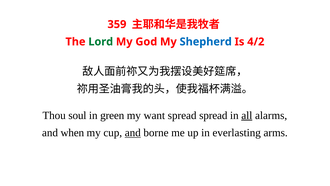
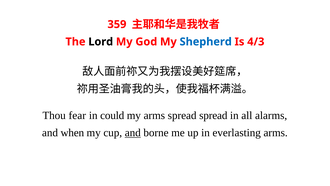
Lord colour: green -> black (101, 42)
4/2: 4/2 -> 4/3 (256, 42)
soul: soul -> fear (77, 115)
green: green -> could (112, 115)
my want: want -> arms (154, 115)
all underline: present -> none (247, 115)
